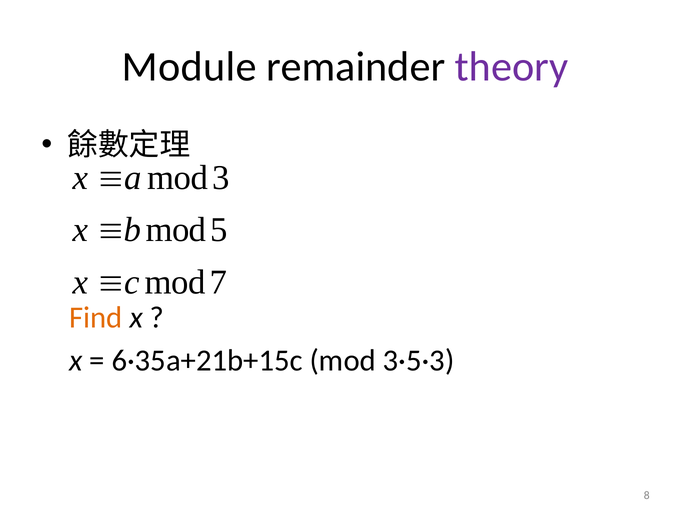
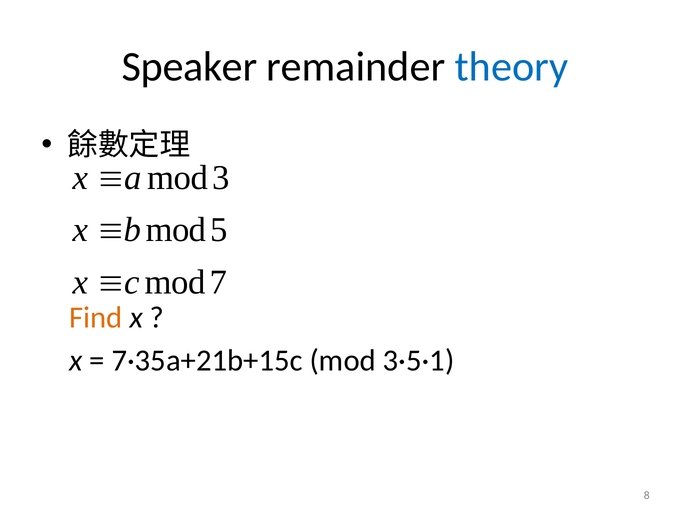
Module: Module -> Speaker (190, 67)
theory colour: purple -> blue (512, 67)
6·35a+21b+15c: 6·35a+21b+15c -> 7·35a+21b+15c (207, 360)
3·5·3: 3·5·3 -> 3·5·1 (419, 360)
